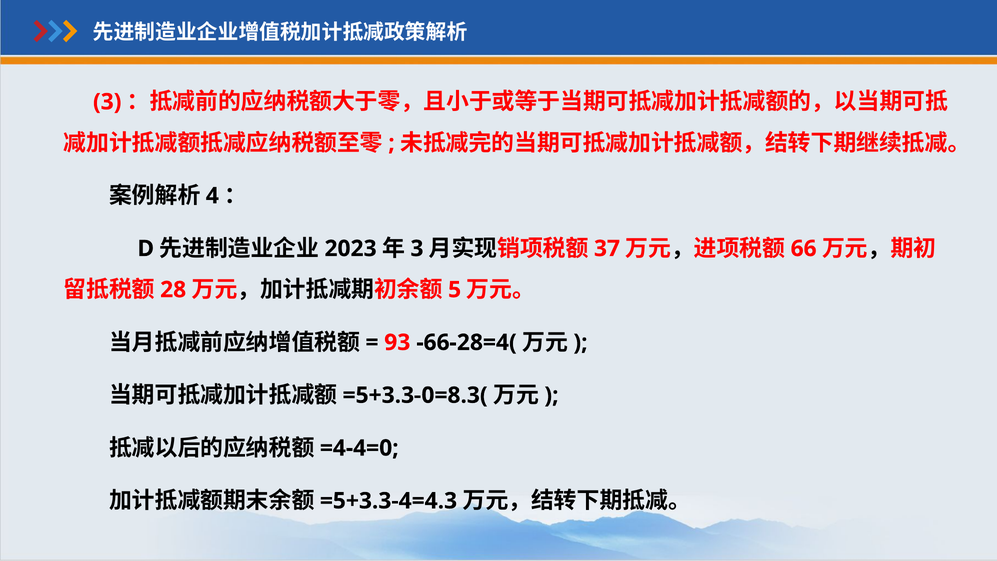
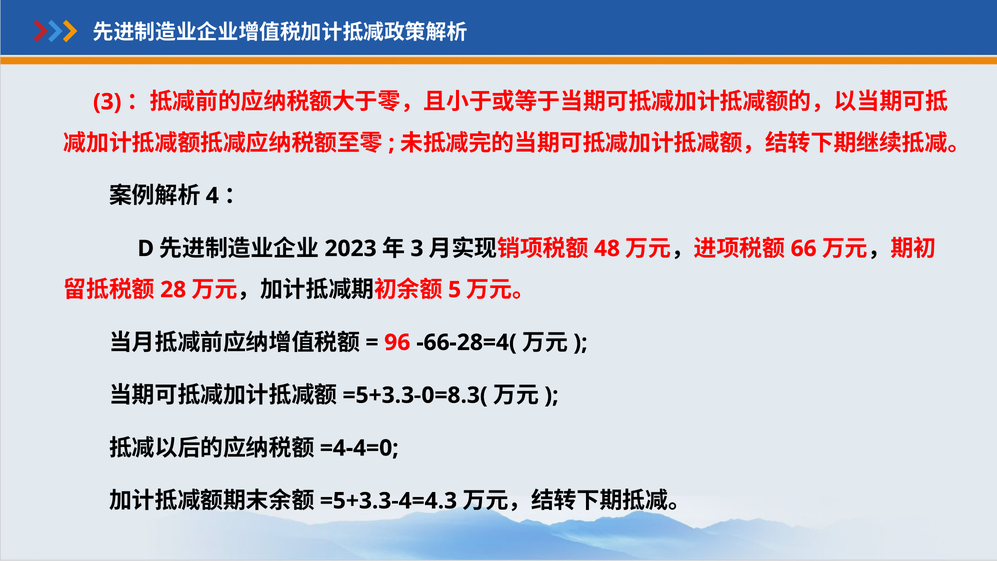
37: 37 -> 48 (607, 248)
93: 93 -> 96 (397, 342)
